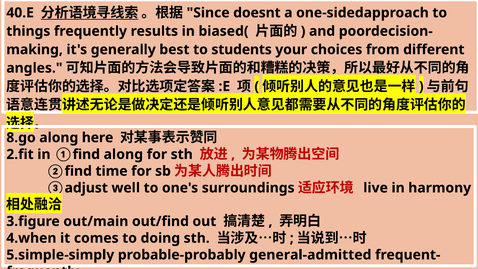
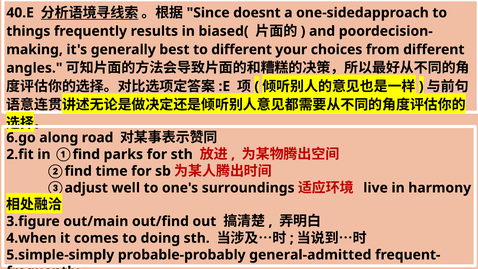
to students: students -> different (242, 50)
8.go: 8.go -> 6.go (21, 138)
here: here -> road (98, 138)
along: along -> parks (123, 154)
